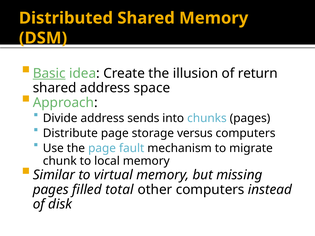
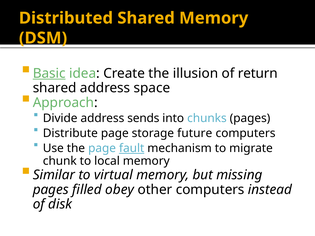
versus: versus -> future (195, 133)
fault underline: none -> present (132, 148)
total: total -> obey (120, 190)
